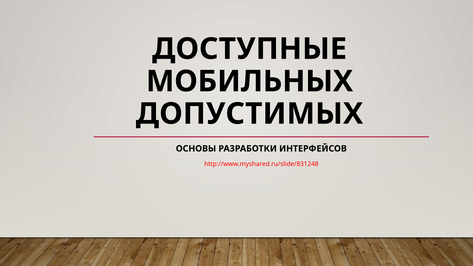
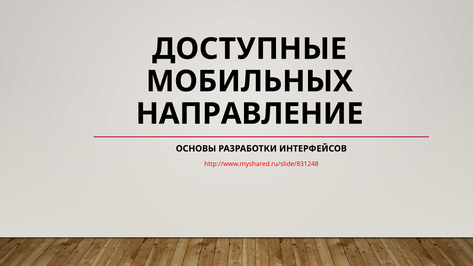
ДОПУСТИМЫХ: ДОПУСТИМЫХ -> НАПРАВЛЕНИЕ (250, 114)
